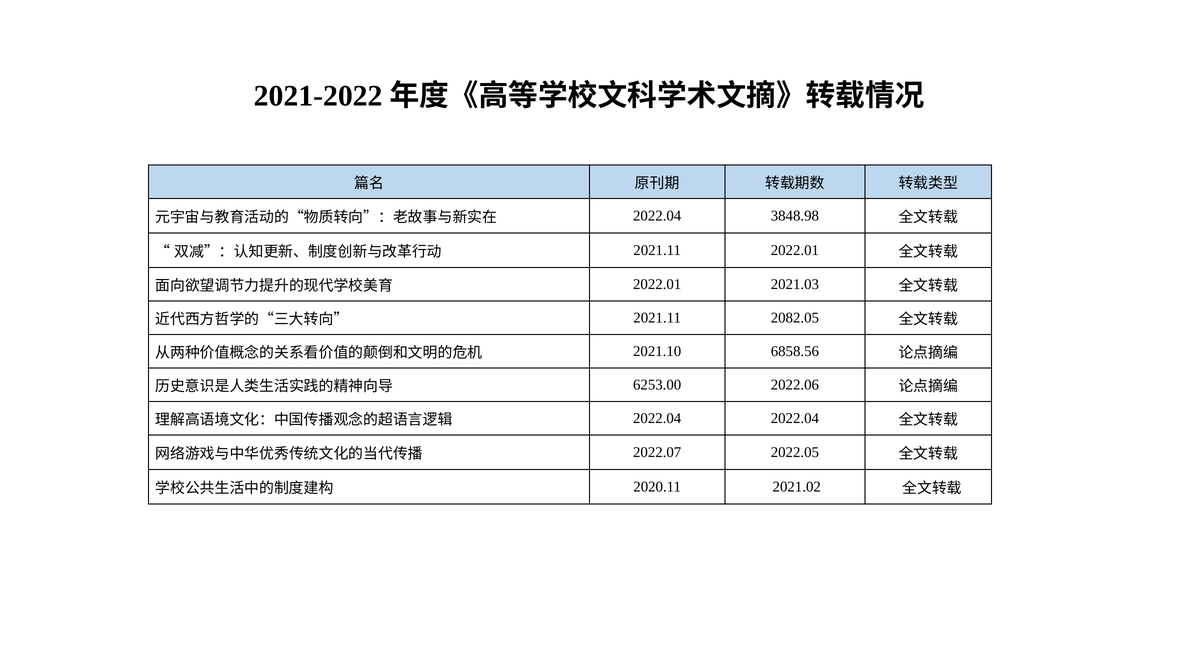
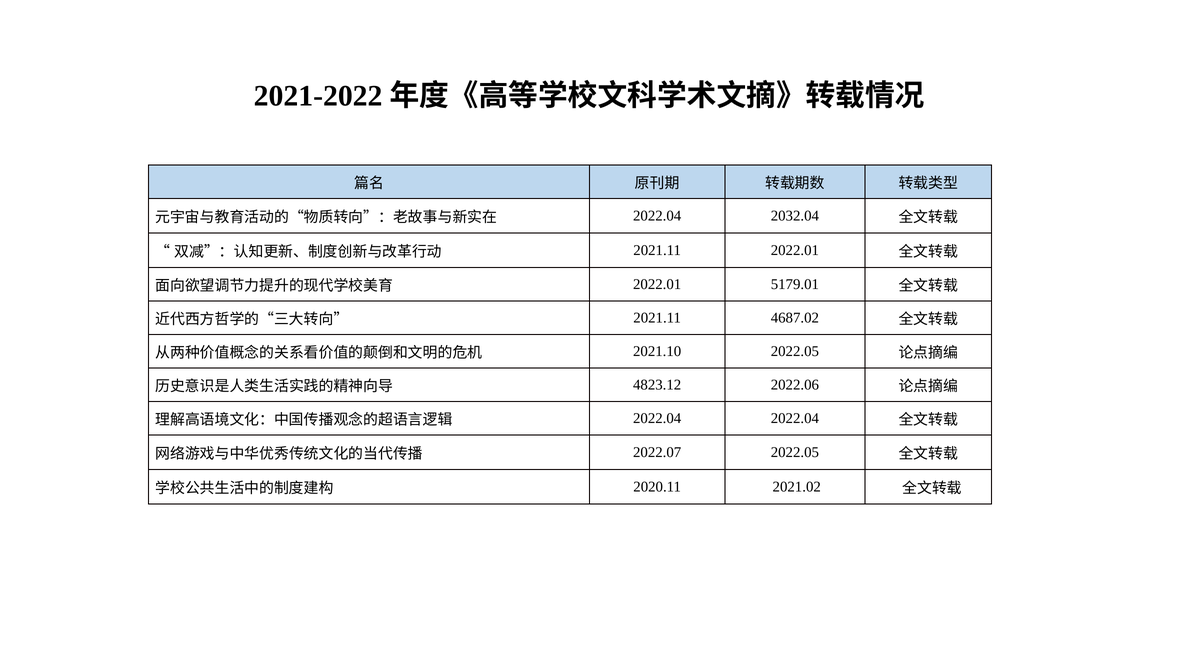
3848.98: 3848.98 -> 2032.04 (795, 216)
2021.03: 2021.03 -> 5179.01 (795, 284)
2082.05: 2082.05 -> 4687.02 (795, 318)
2021.10 6858.56: 6858.56 -> 2022.05 (795, 351)
6253.00: 6253.00 -> 4823.12 (657, 385)
